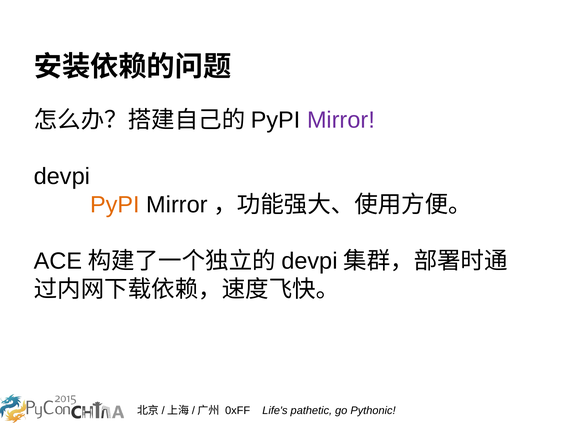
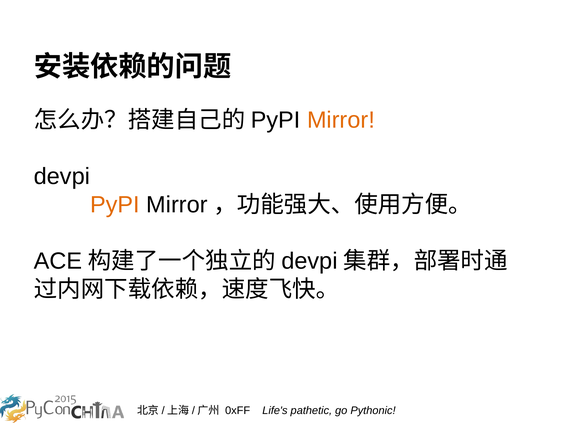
Mirror colour: purple -> orange (341, 120)
